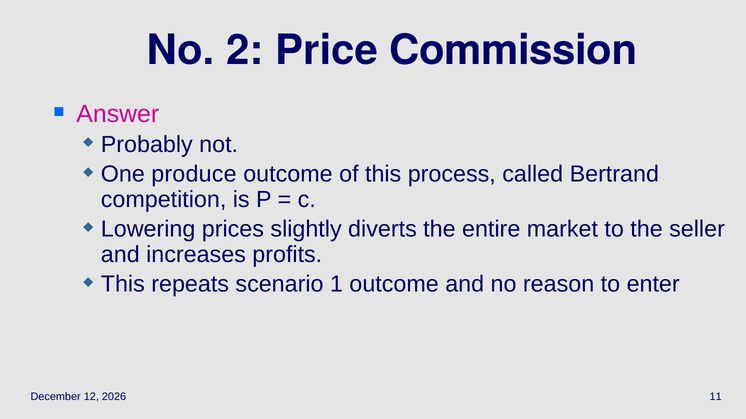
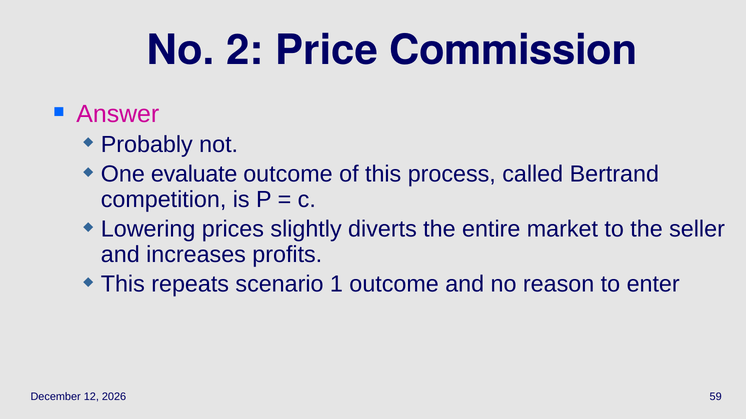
produce: produce -> evaluate (194, 175)
11: 11 -> 59 (716, 397)
